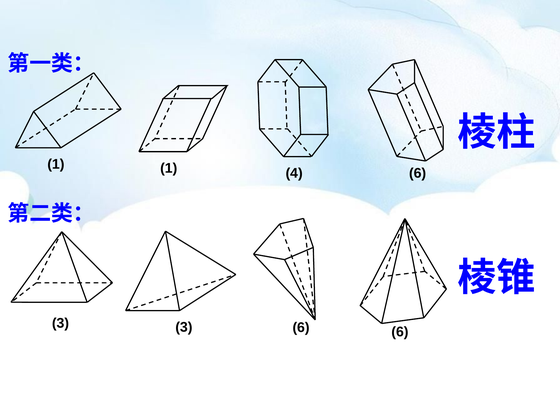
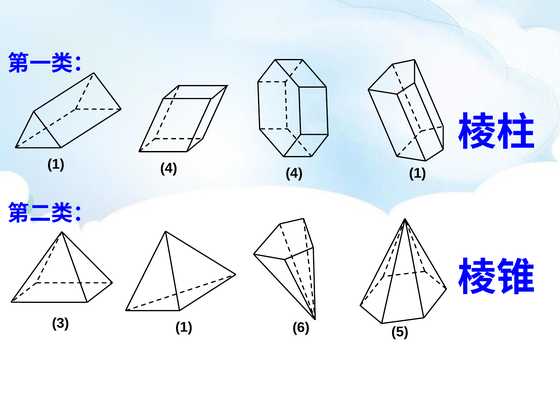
1 1: 1 -> 4 (169, 168)
4 6: 6 -> 1 (418, 173)
3 3: 3 -> 1 (184, 327)
6 6: 6 -> 5 (400, 332)
